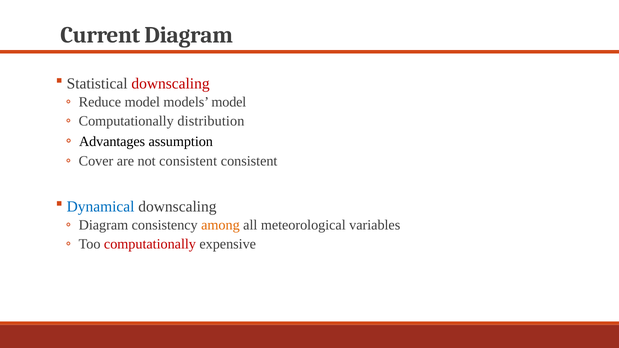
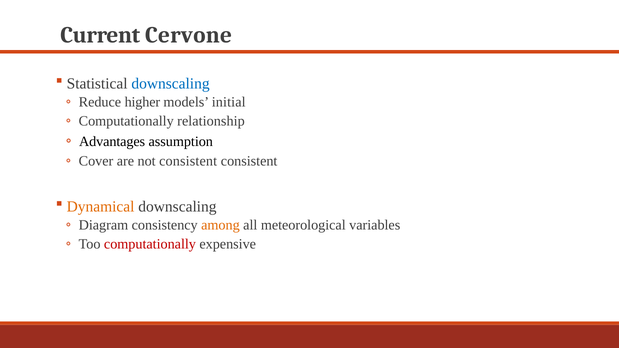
Current Diagram: Diagram -> Cervone (188, 35)
downscaling colour: red -> blue (171, 84)
Reduce model: model -> higher (142, 102)
models model: model -> initial (229, 102)
distribution: distribution -> relationship (211, 121)
Dynamical colour: blue -> orange (101, 207)
